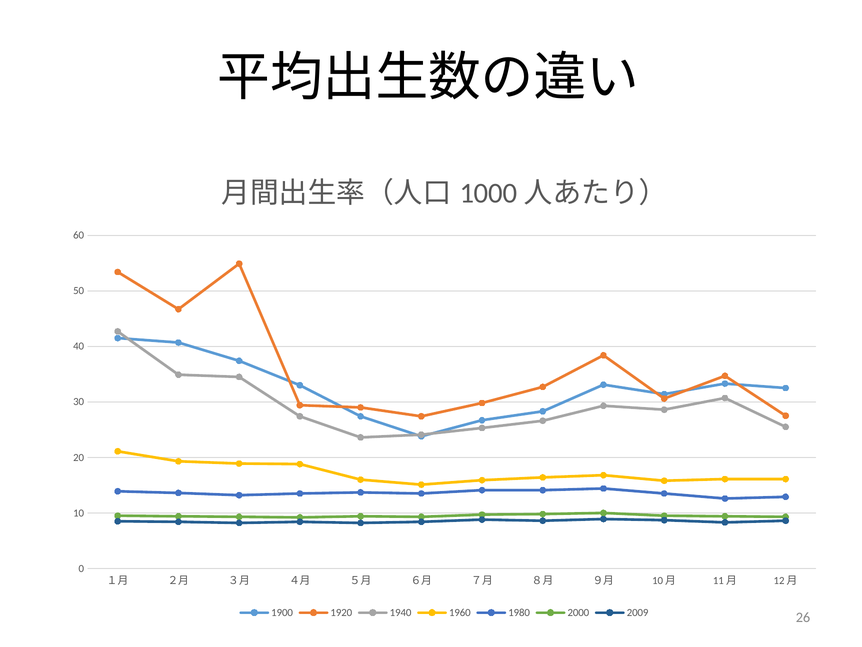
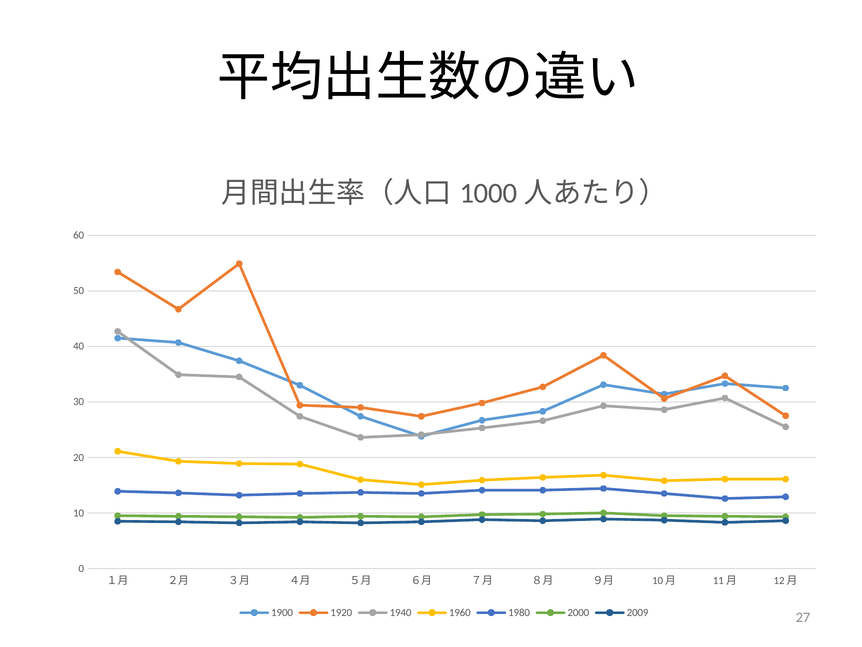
26: 26 -> 27 (803, 617)
